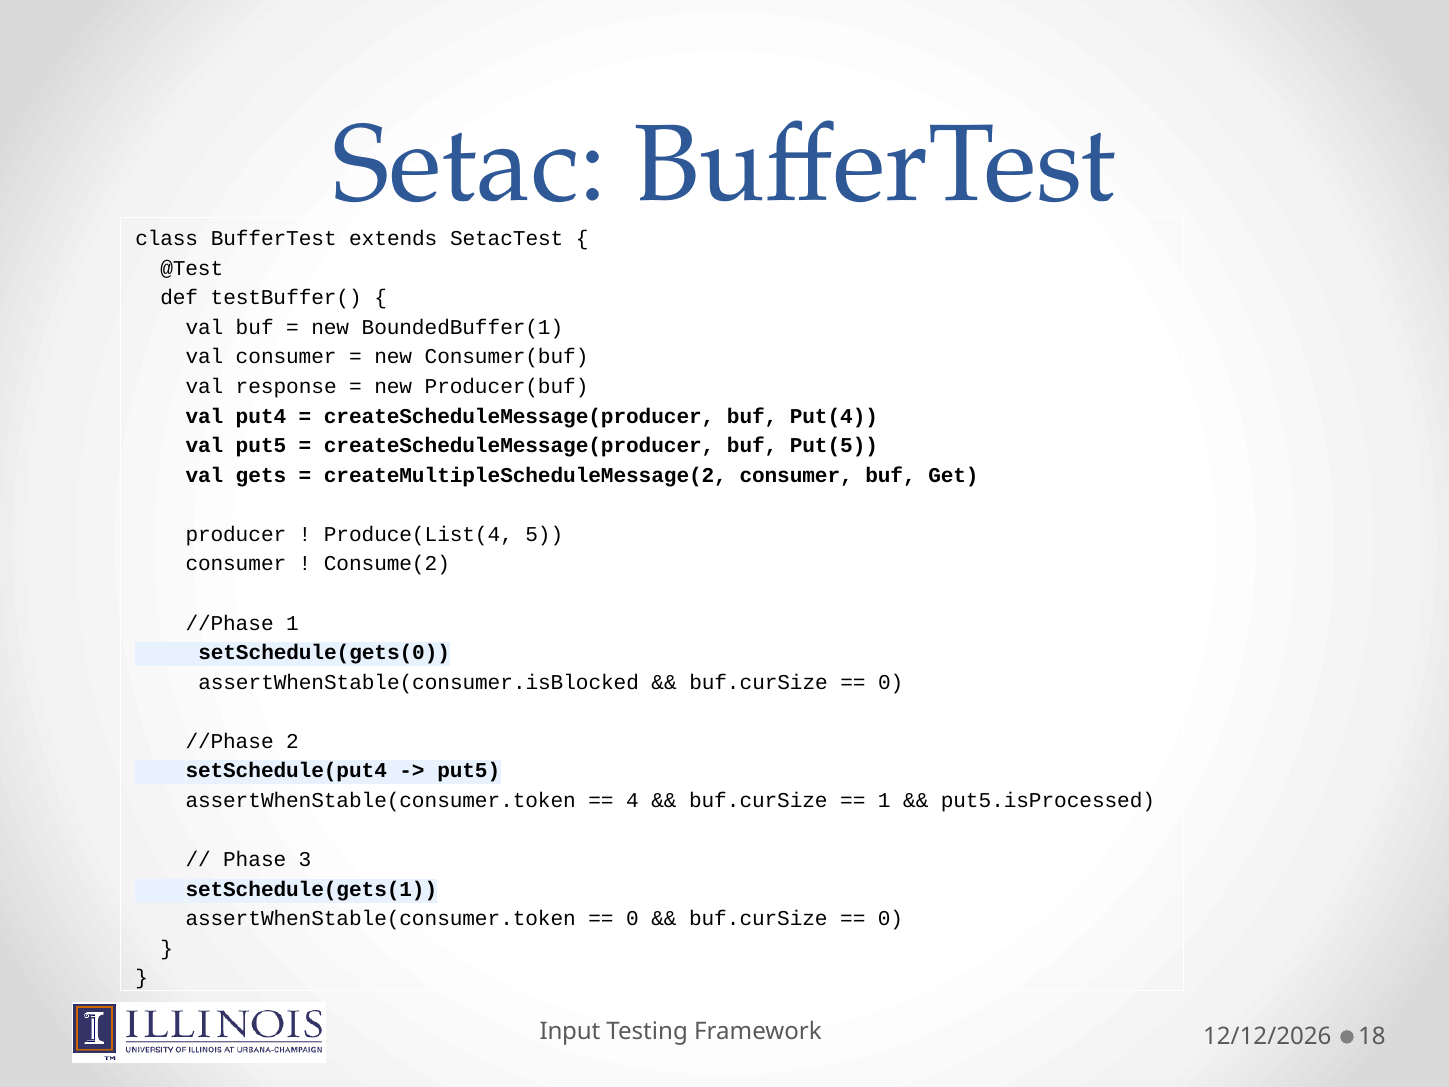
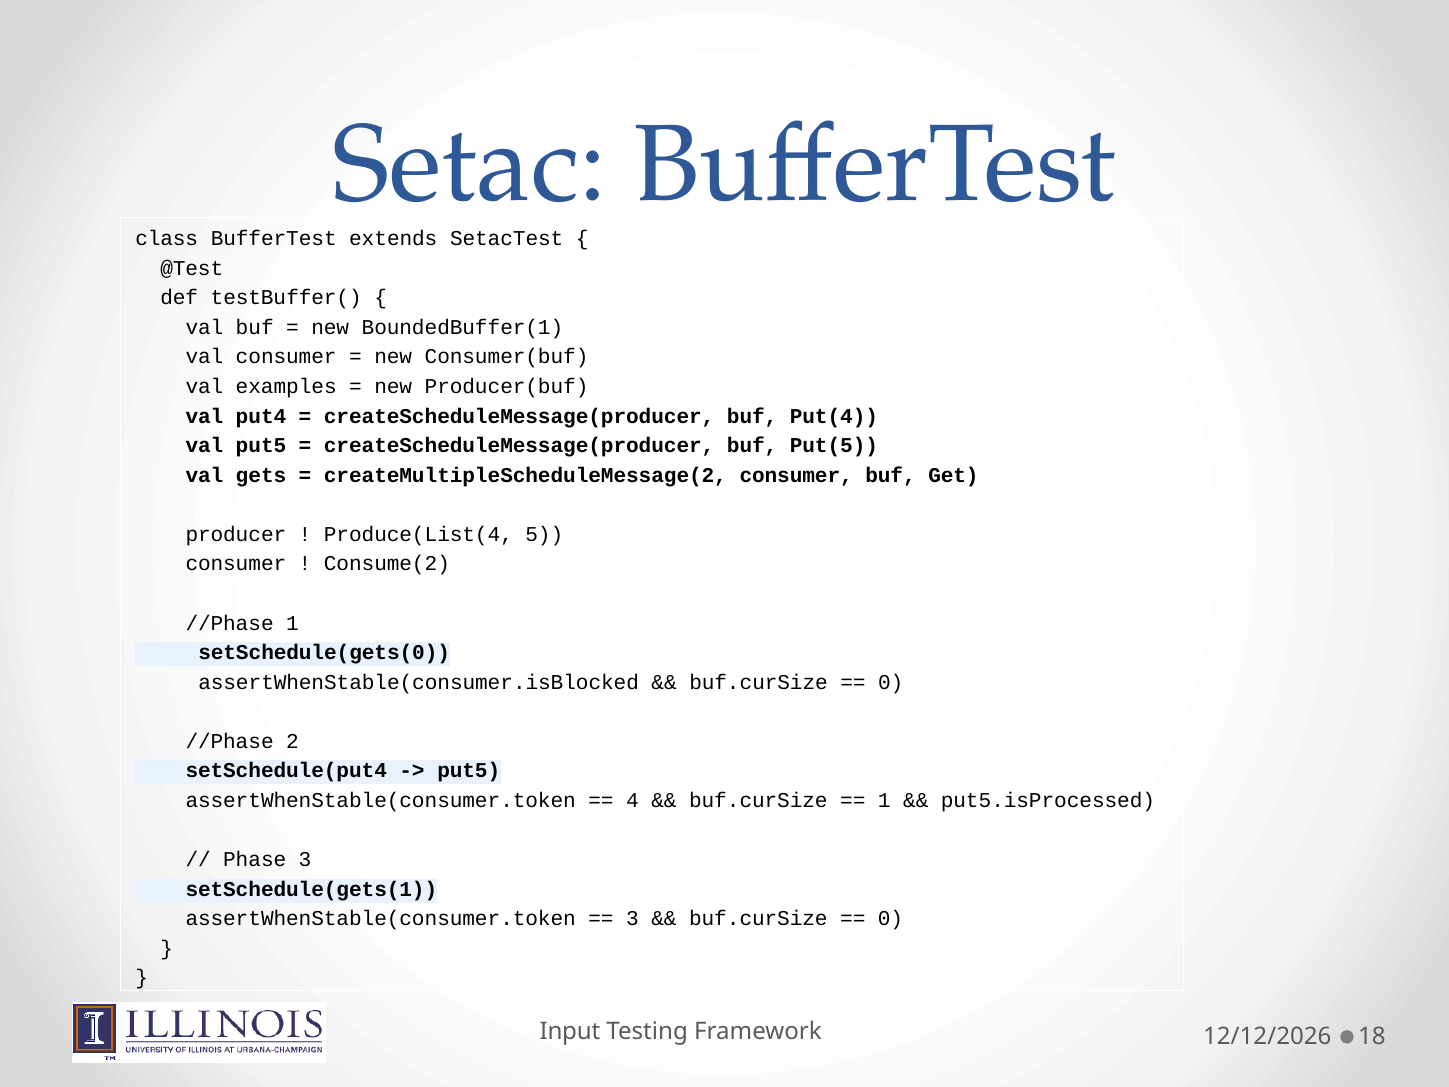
response: response -> examples (286, 386)
0: 0 -> 3 (632, 918)
